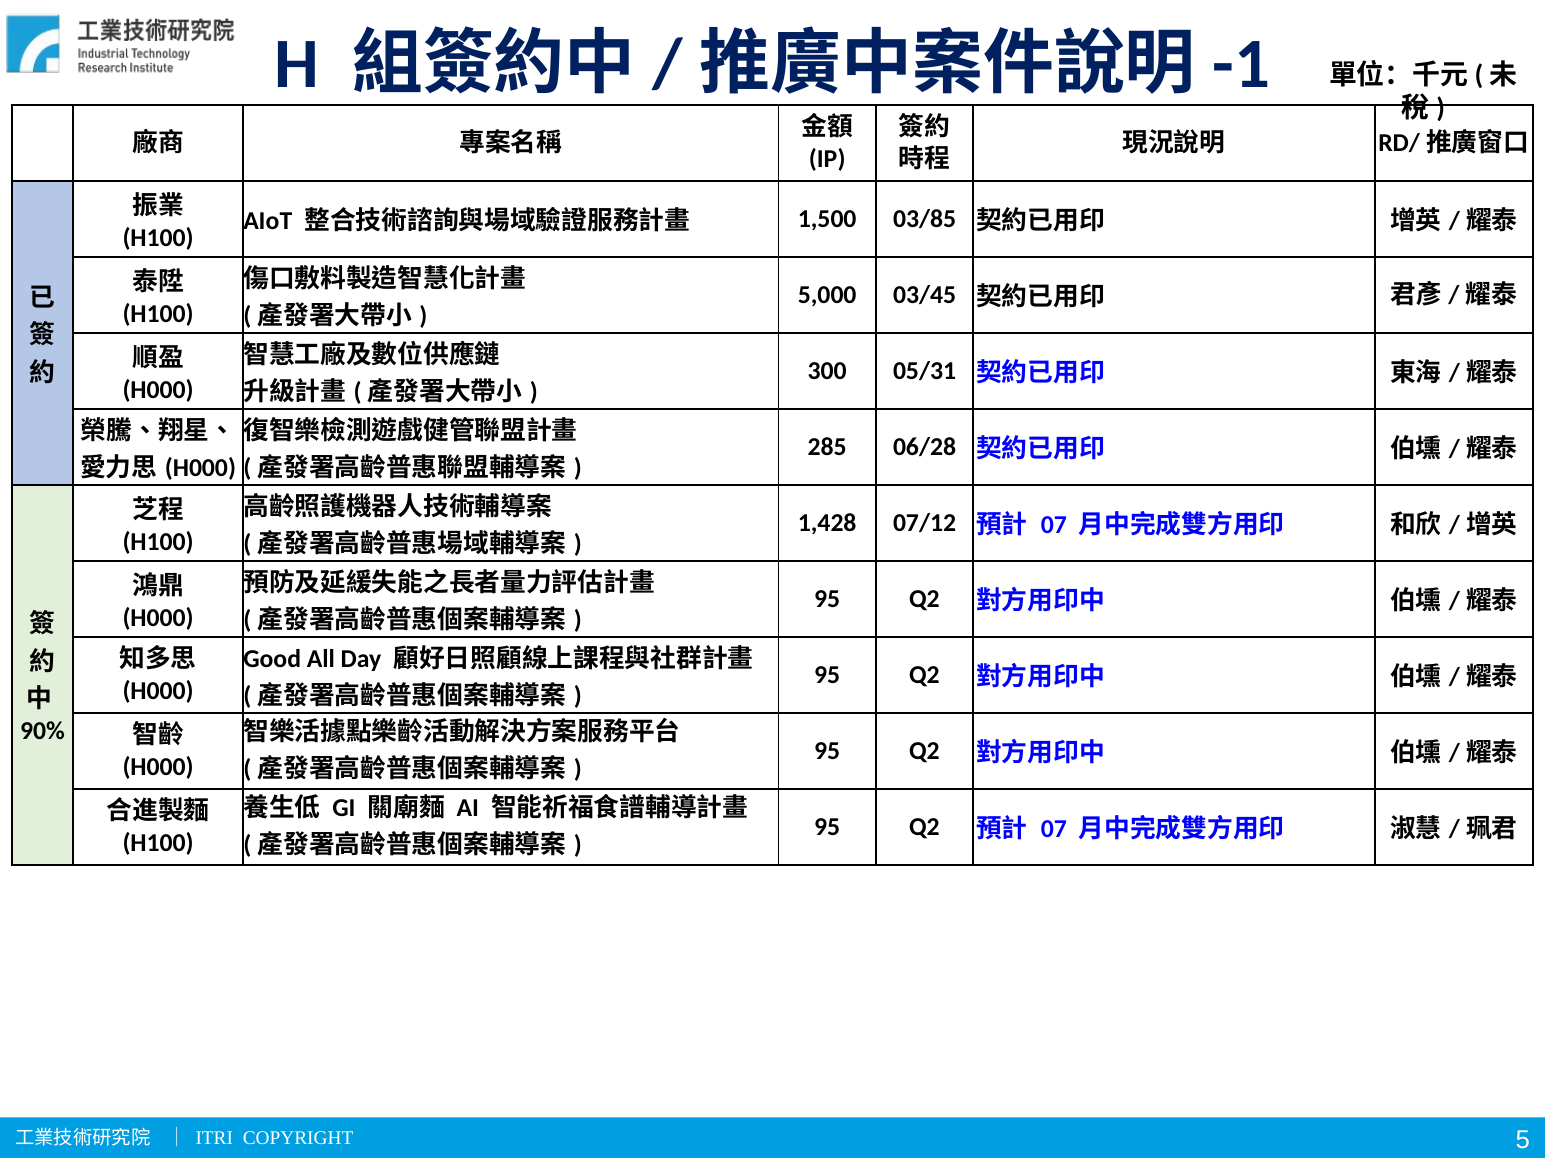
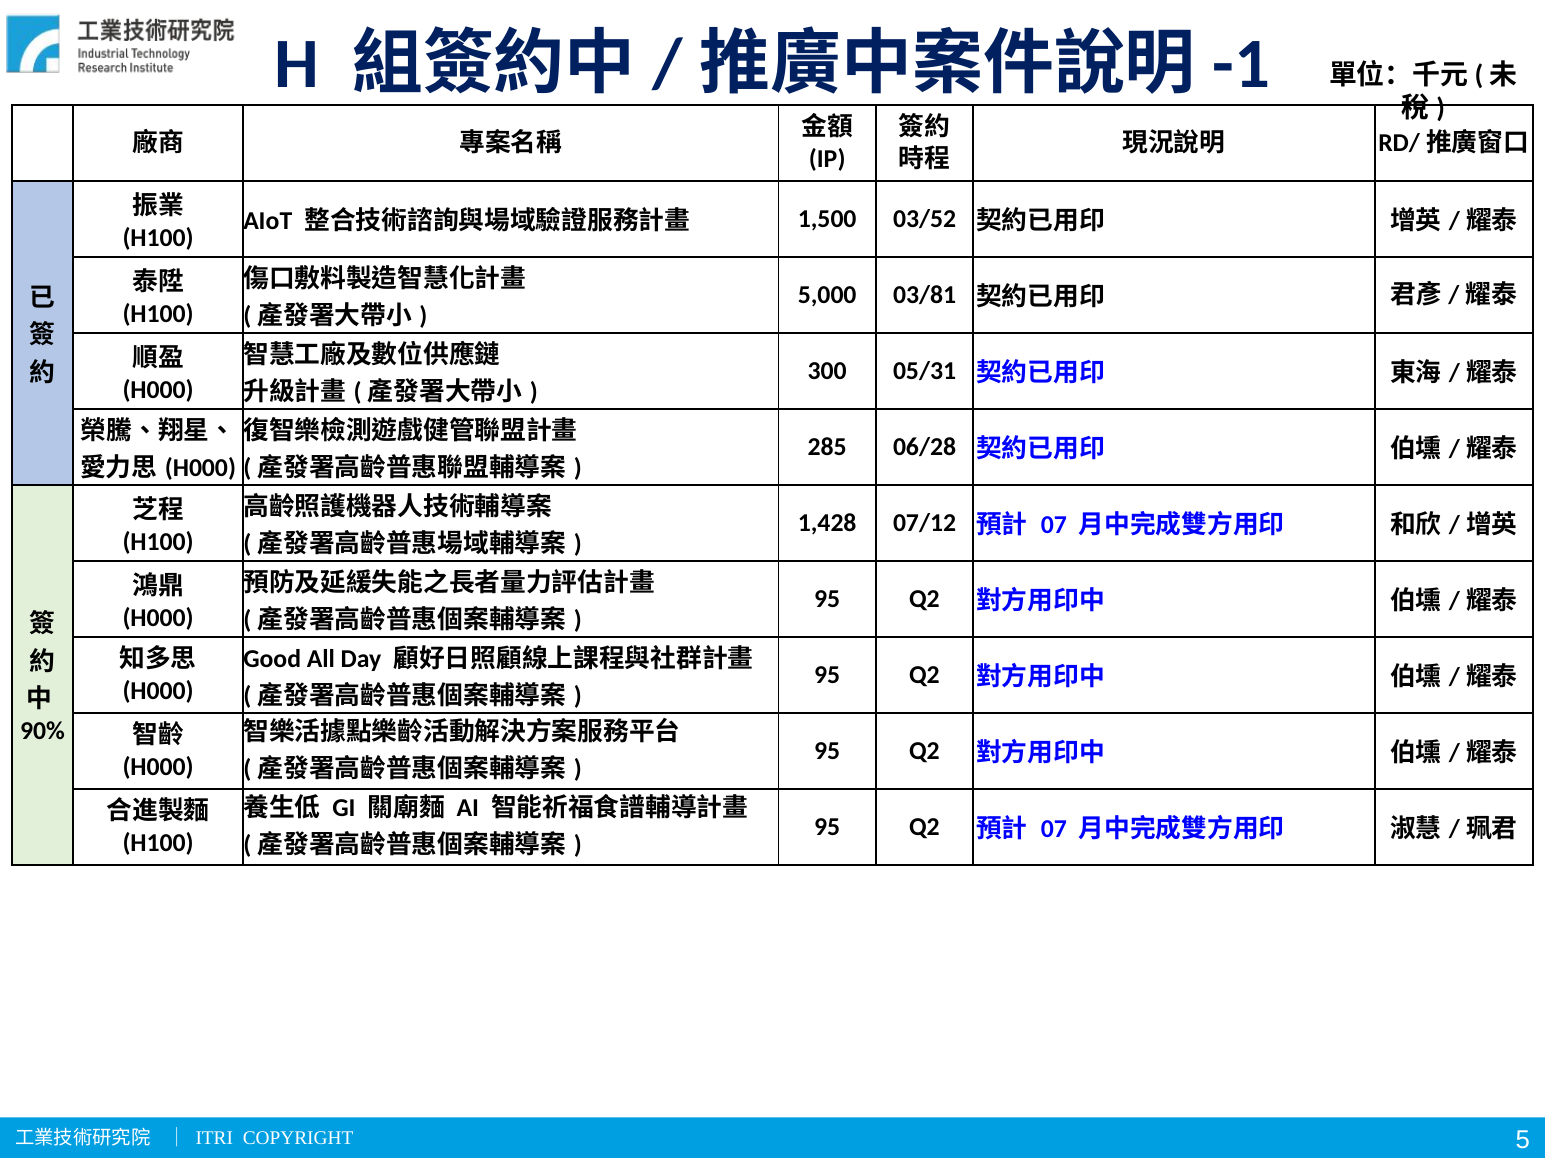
03/85: 03/85 -> 03/52 (925, 219)
03/45: 03/45 -> 03/81 (925, 295)
